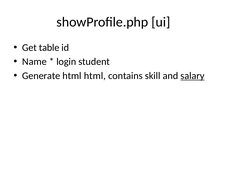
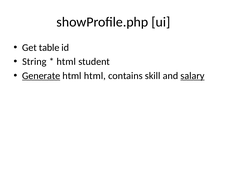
Name: Name -> String (34, 62)
login: login -> html (66, 62)
Generate underline: none -> present (41, 76)
